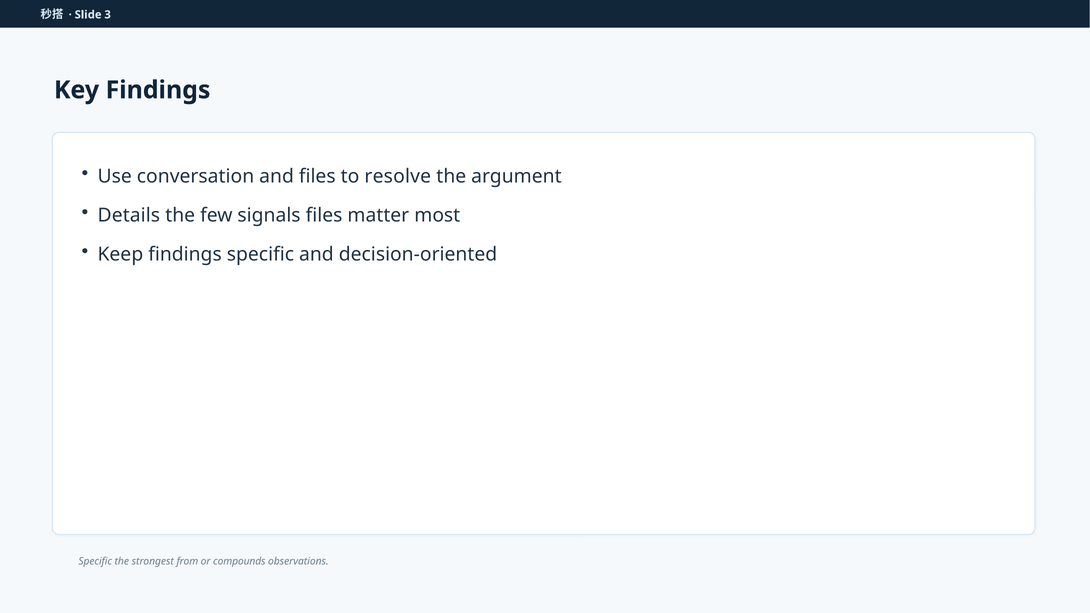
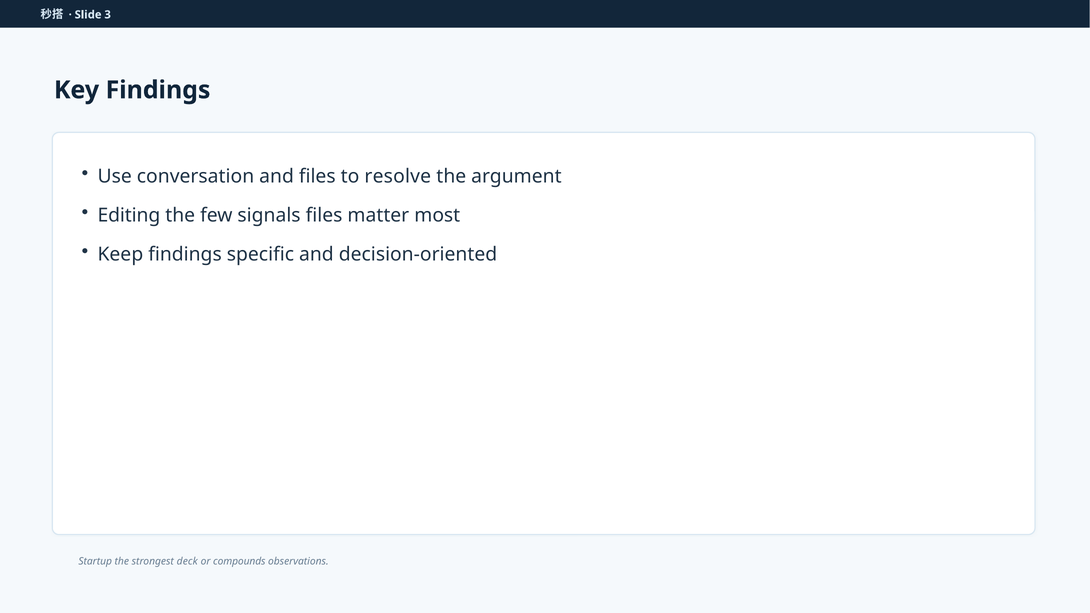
Details: Details -> Editing (129, 215)
Specific: Specific -> Startup (95, 561)
from: from -> deck (187, 561)
